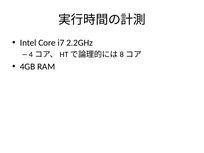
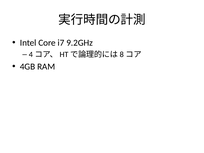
2.2GHz: 2.2GHz -> 9.2GHz (80, 43)
